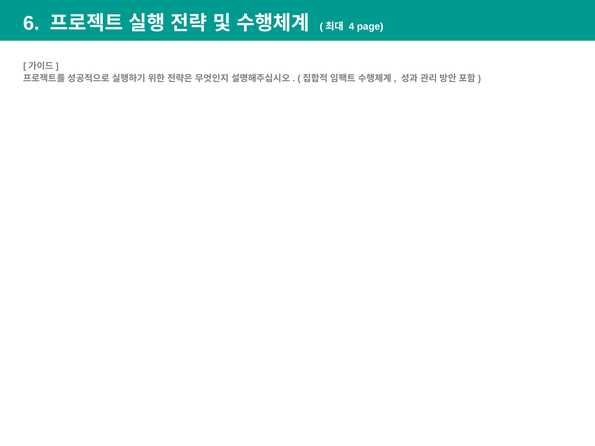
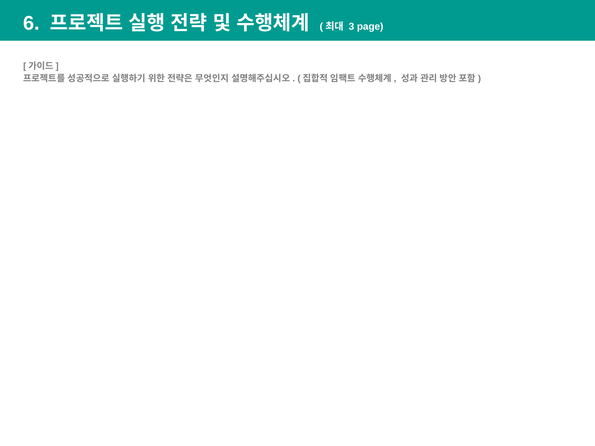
4: 4 -> 3 (351, 27)
